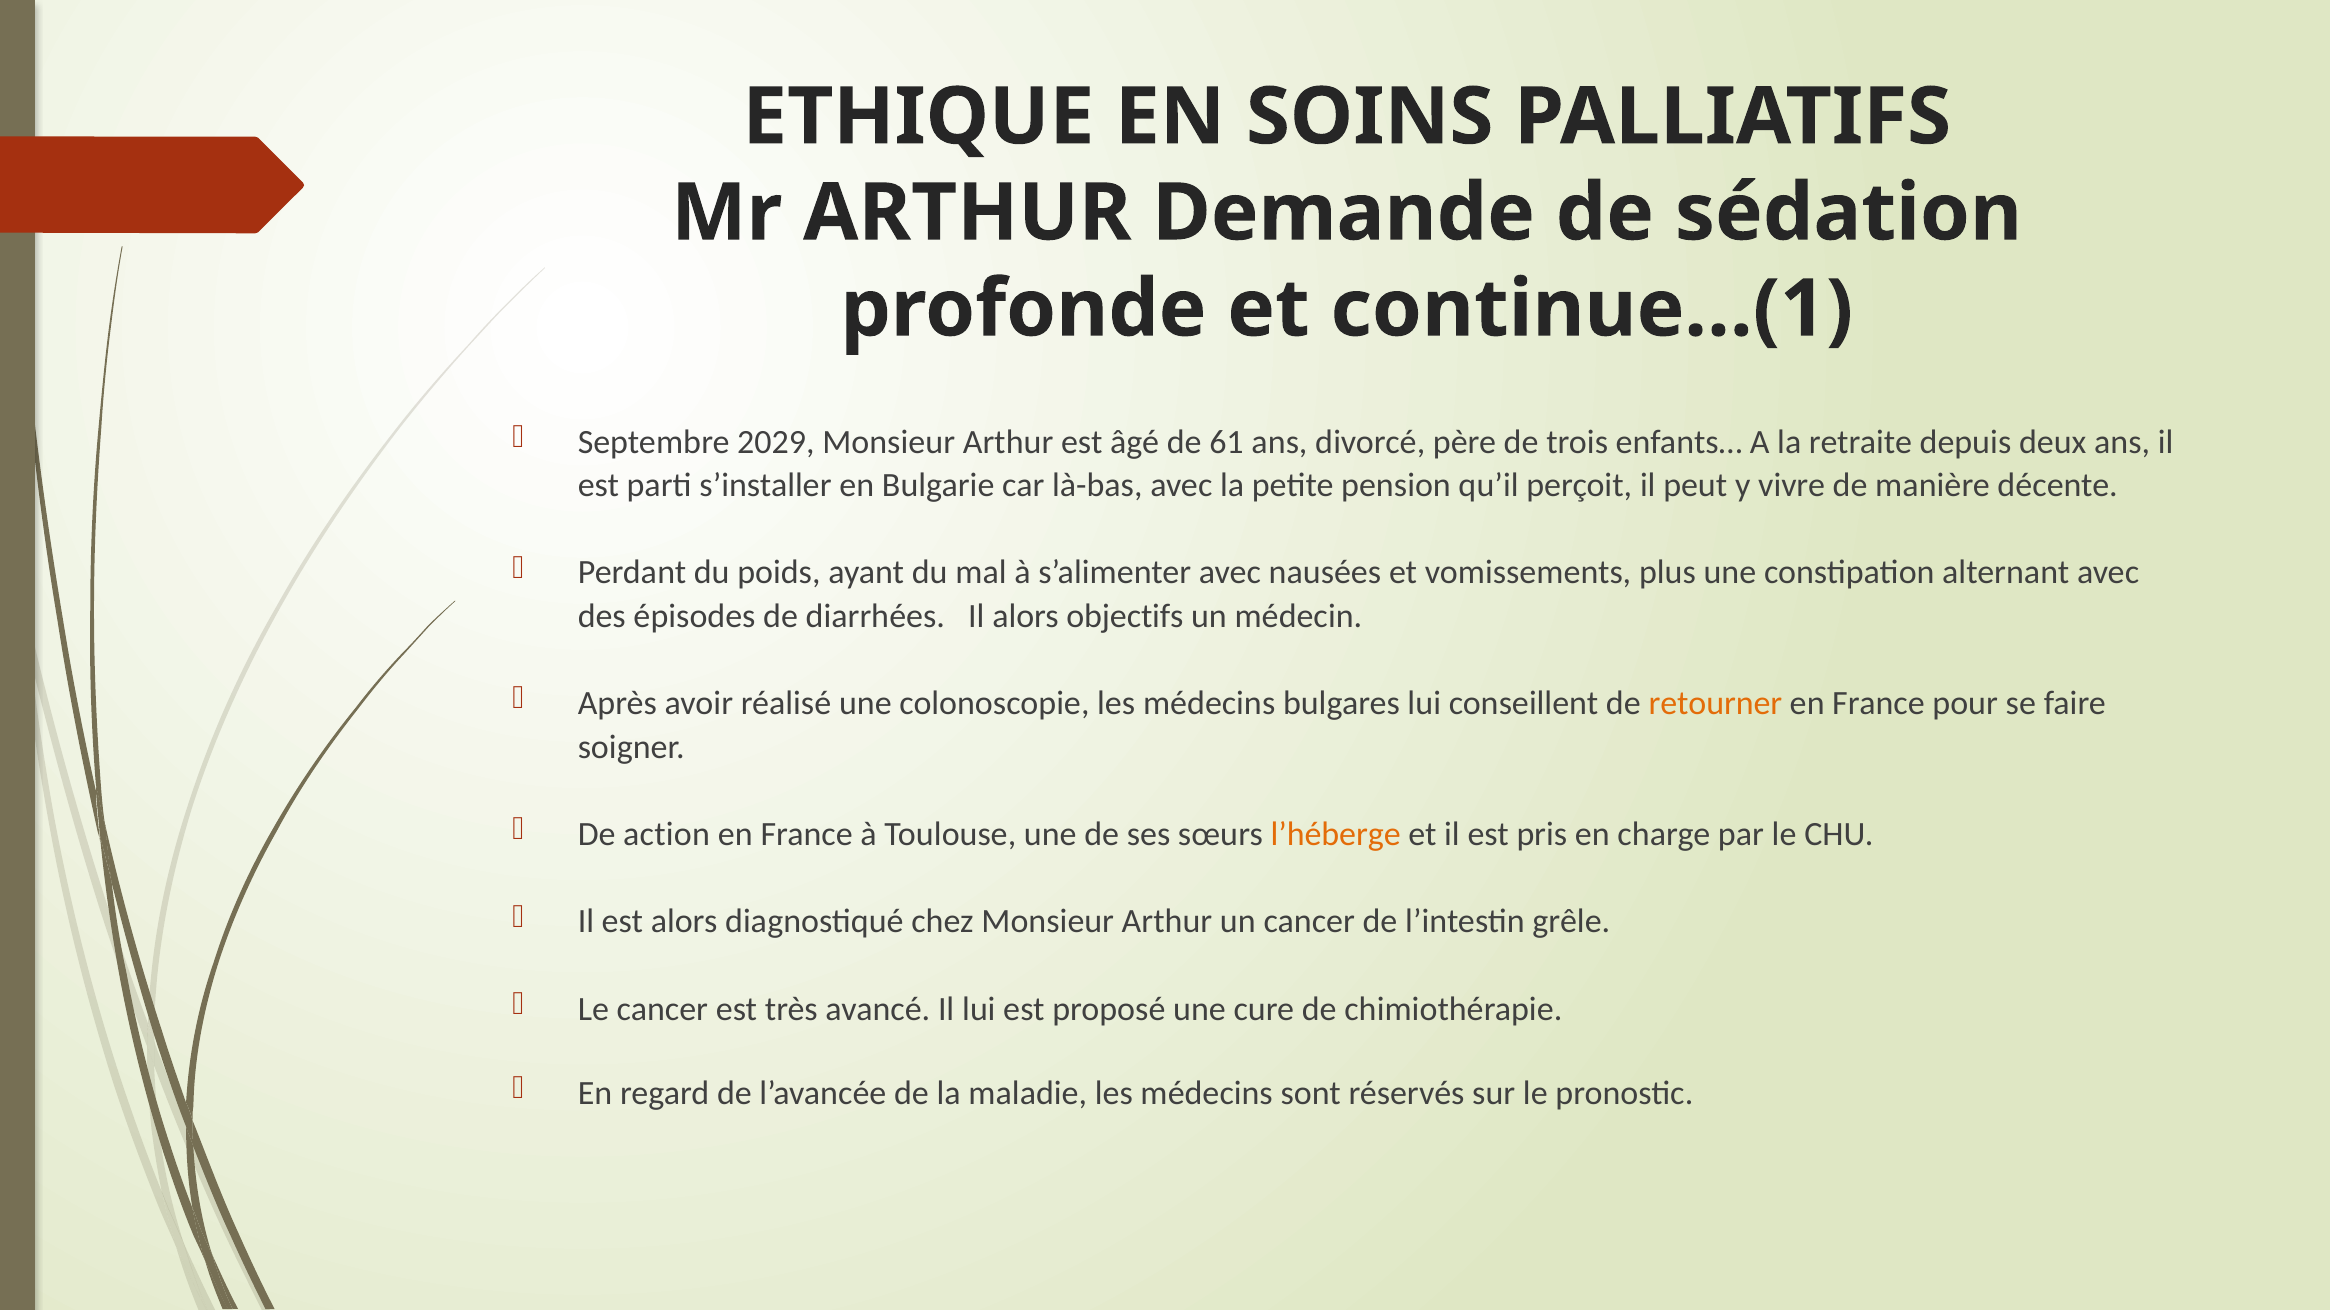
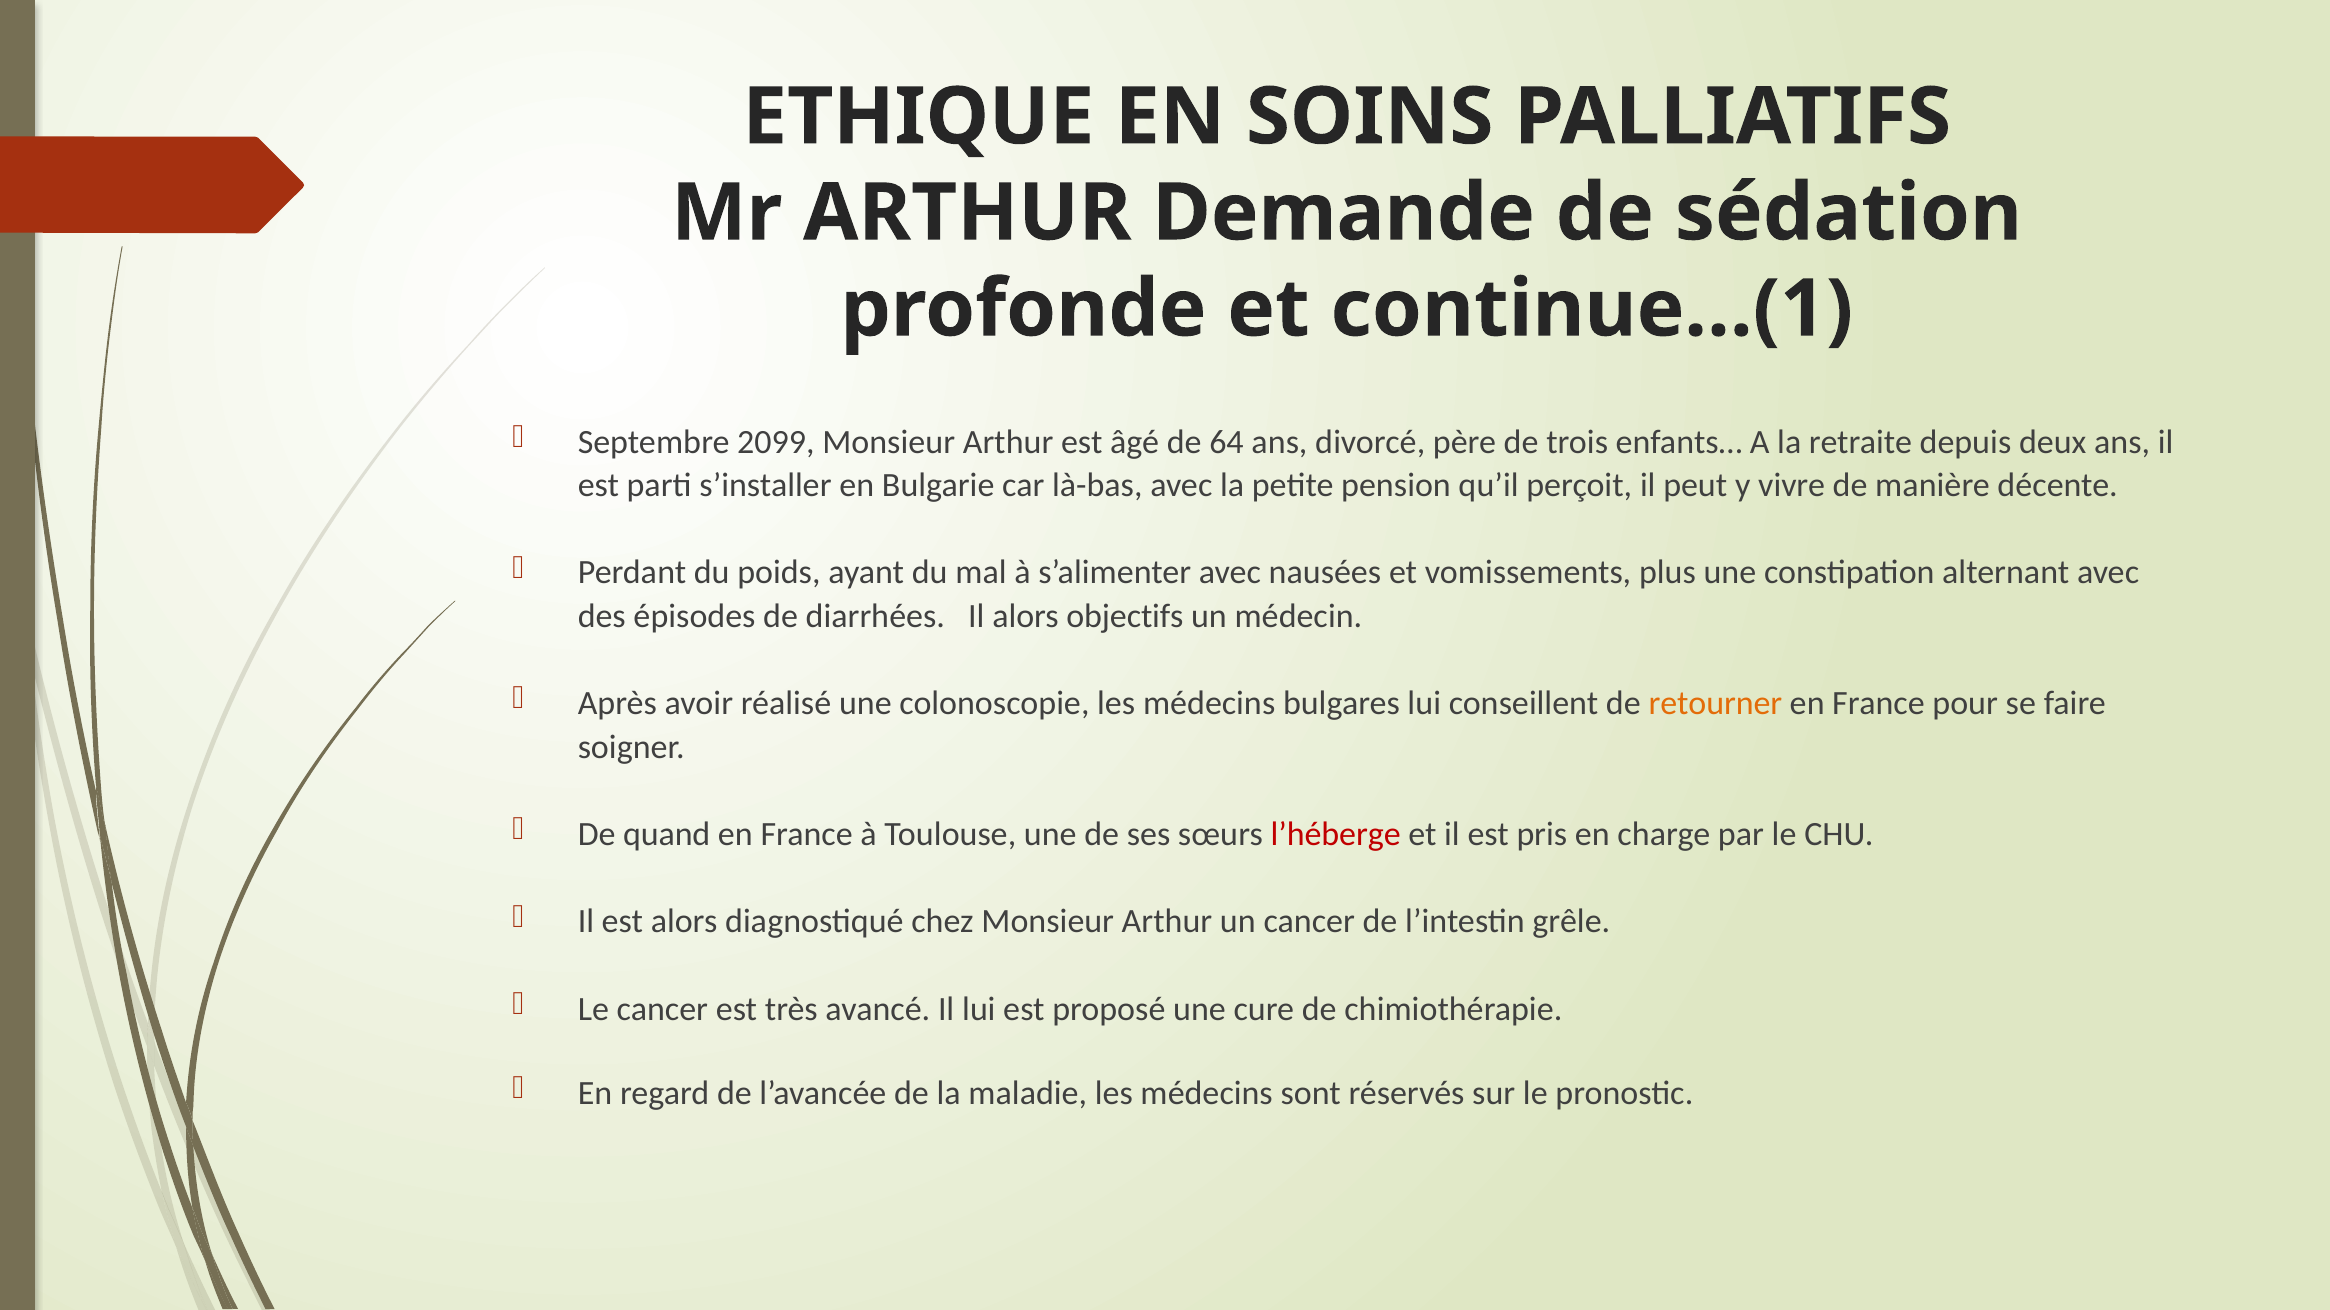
2029: 2029 -> 2099 (776, 442)
61: 61 -> 64 (1226, 442)
action: action -> quand (667, 835)
l’héberge colour: orange -> red (1336, 835)
